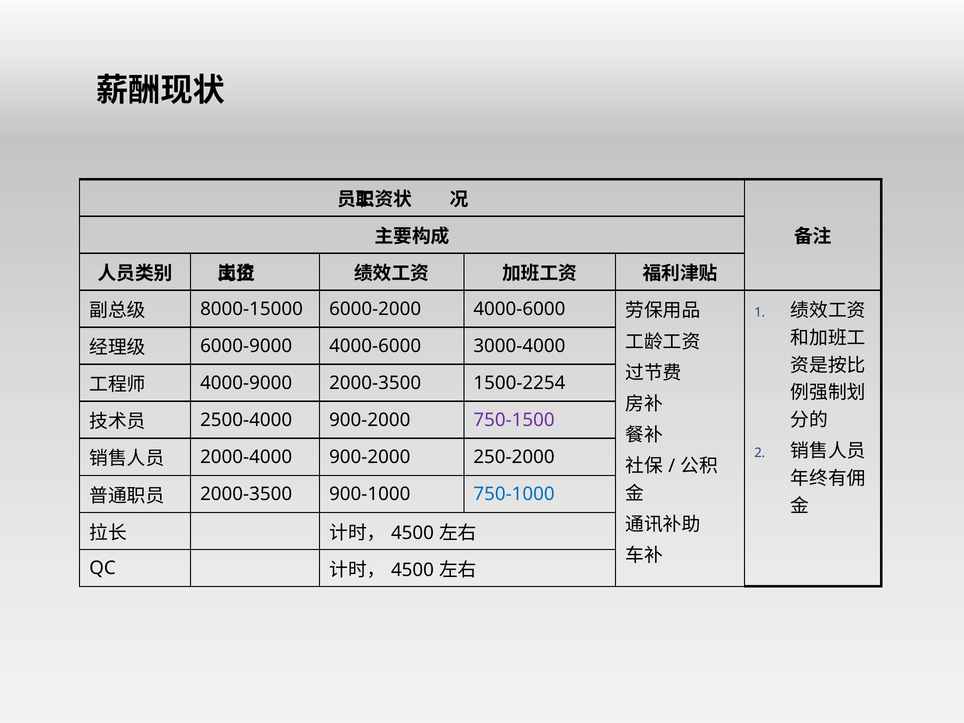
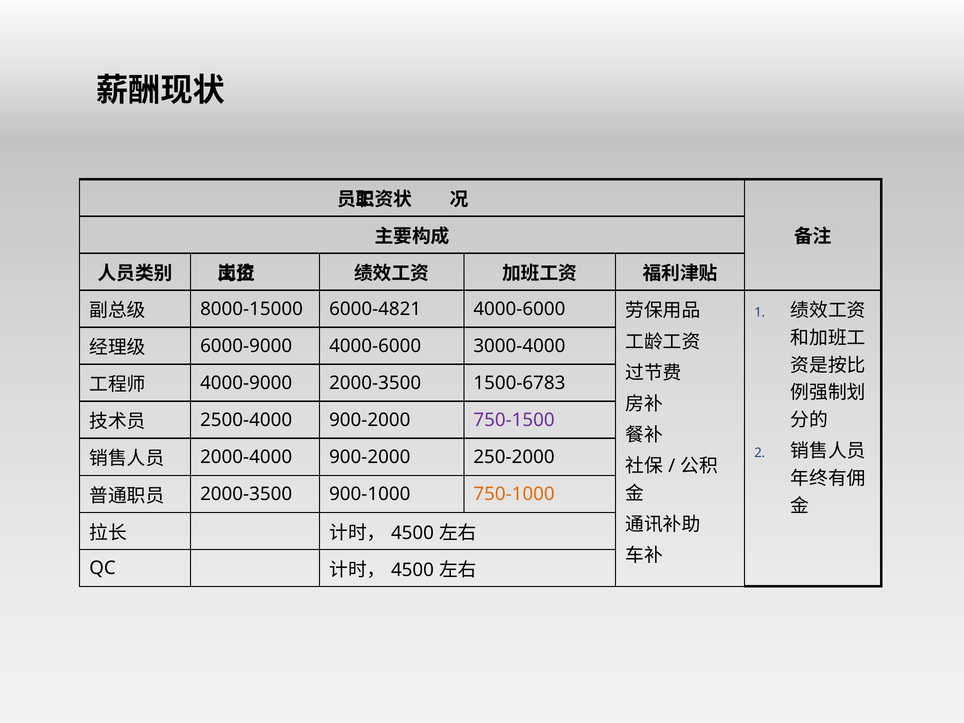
6000-2000: 6000-2000 -> 6000-4821 (375, 309)
1500-2254: 1500-2254 -> 1500-6783 (519, 383)
750-1000 colour: blue -> orange (514, 494)
